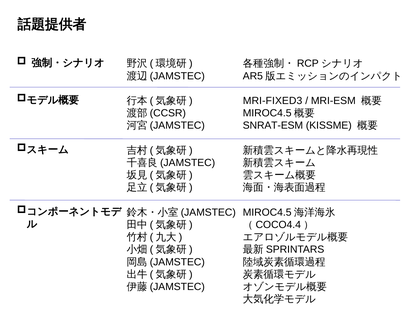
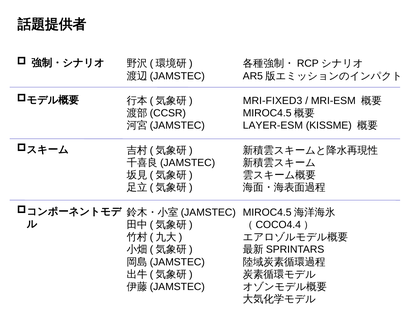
SNRAT-ESM: SNRAT-ESM -> LAYER-ESM (273, 125)
